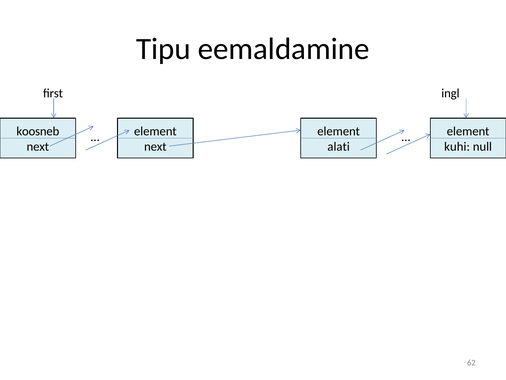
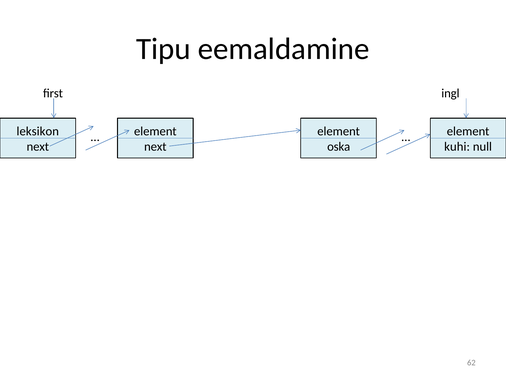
koosneb: koosneb -> leksikon (38, 131)
alati: alati -> oska (339, 146)
